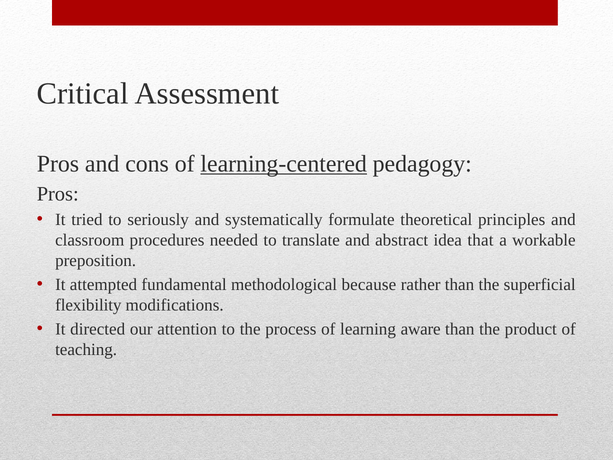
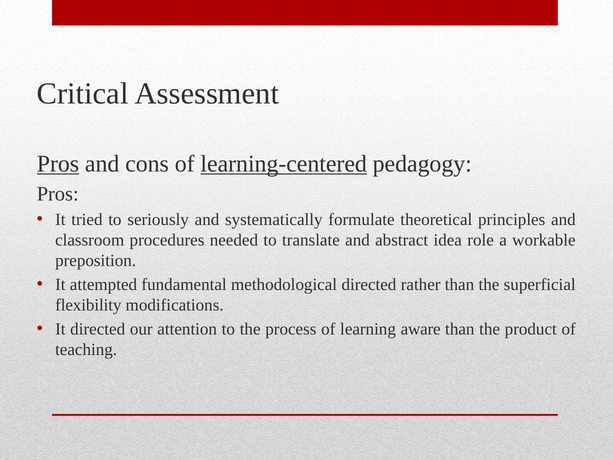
Pros underline: none -> present (58, 164)
that: that -> role (481, 240)
methodological because: because -> directed (369, 284)
